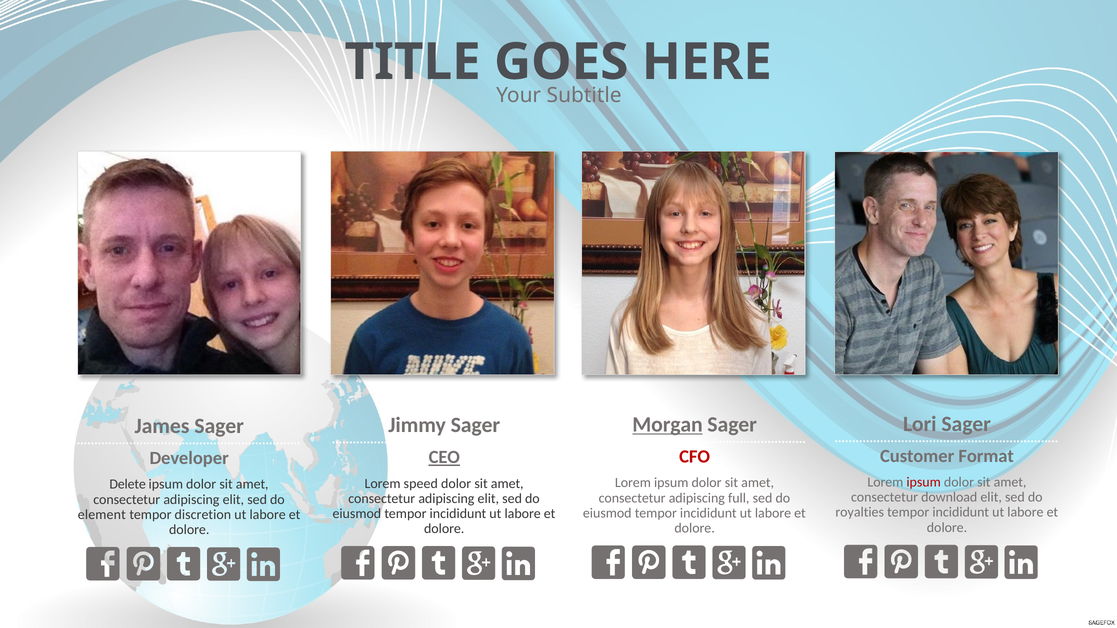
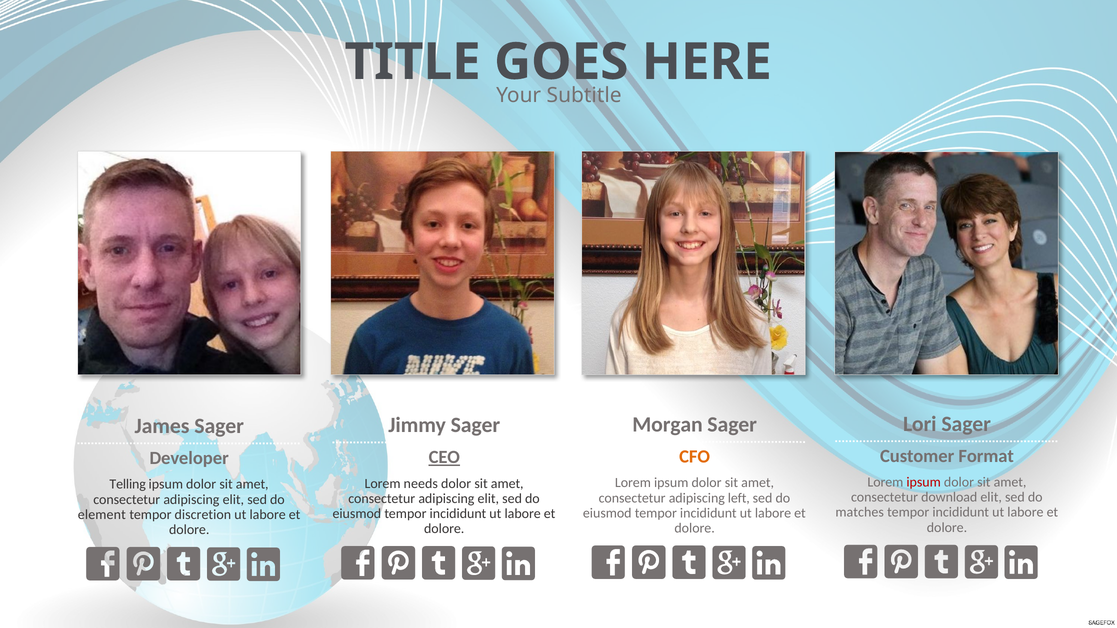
Morgan underline: present -> none (668, 425)
CFO colour: red -> orange (695, 457)
speed: speed -> needs (421, 484)
Delete: Delete -> Telling (128, 485)
full: full -> left (739, 498)
royalties: royalties -> matches (860, 513)
